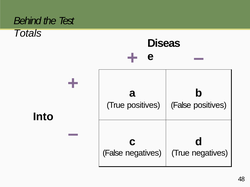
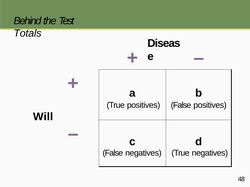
Into: Into -> Will (43, 117)
